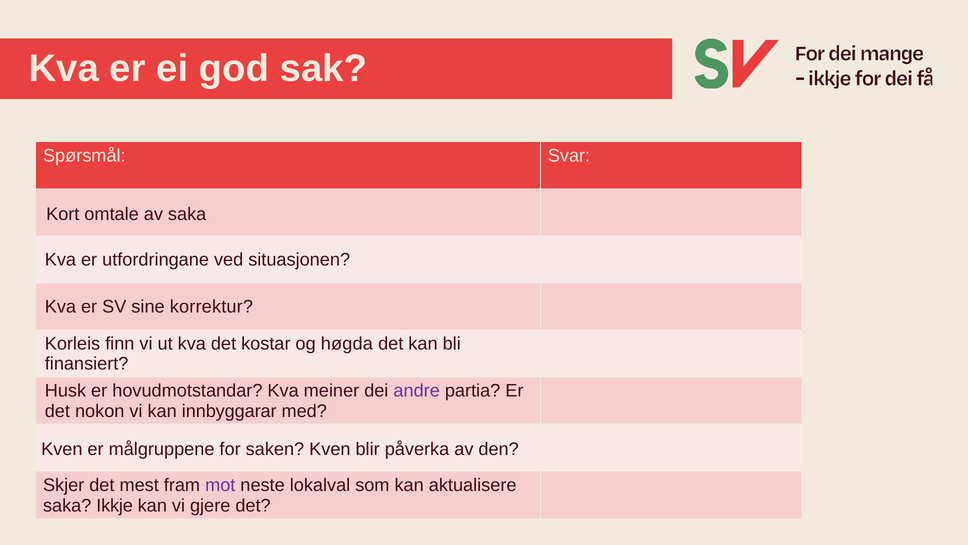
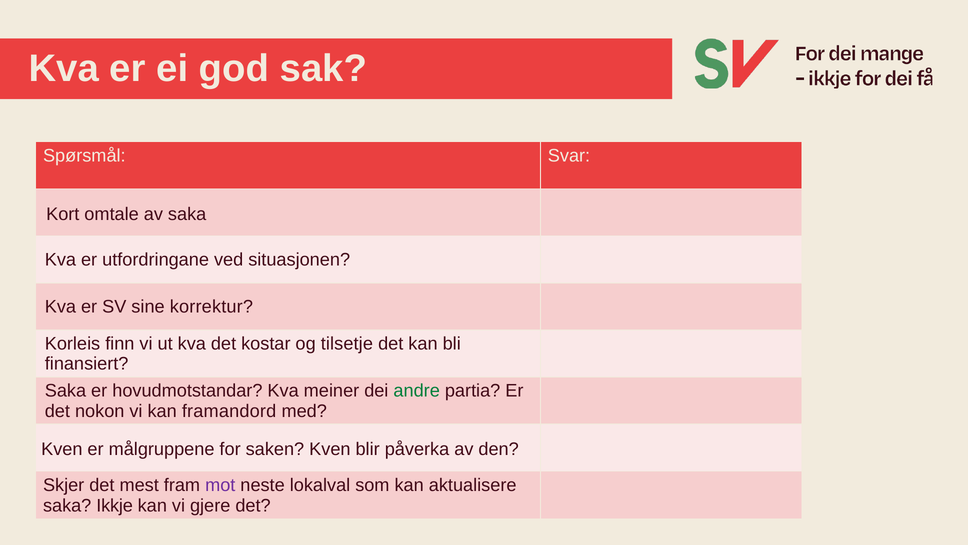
høgda: høgda -> tilsetje (347, 343)
Husk: Husk -> Saka (65, 390)
andre colour: purple -> green (417, 390)
innbyggarar: innbyggarar -> framandord (229, 411)
